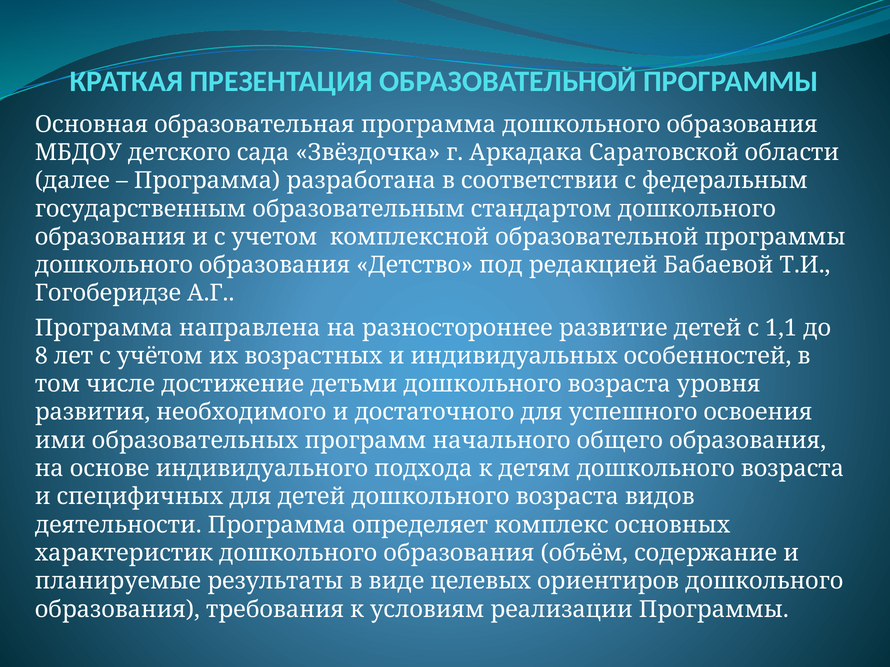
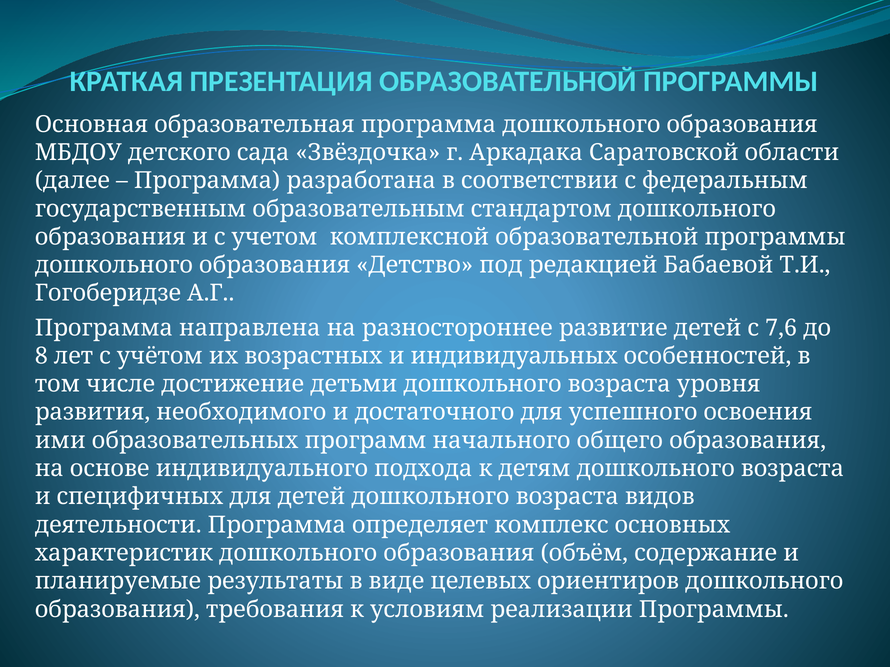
1,1: 1,1 -> 7,6 (781, 328)
